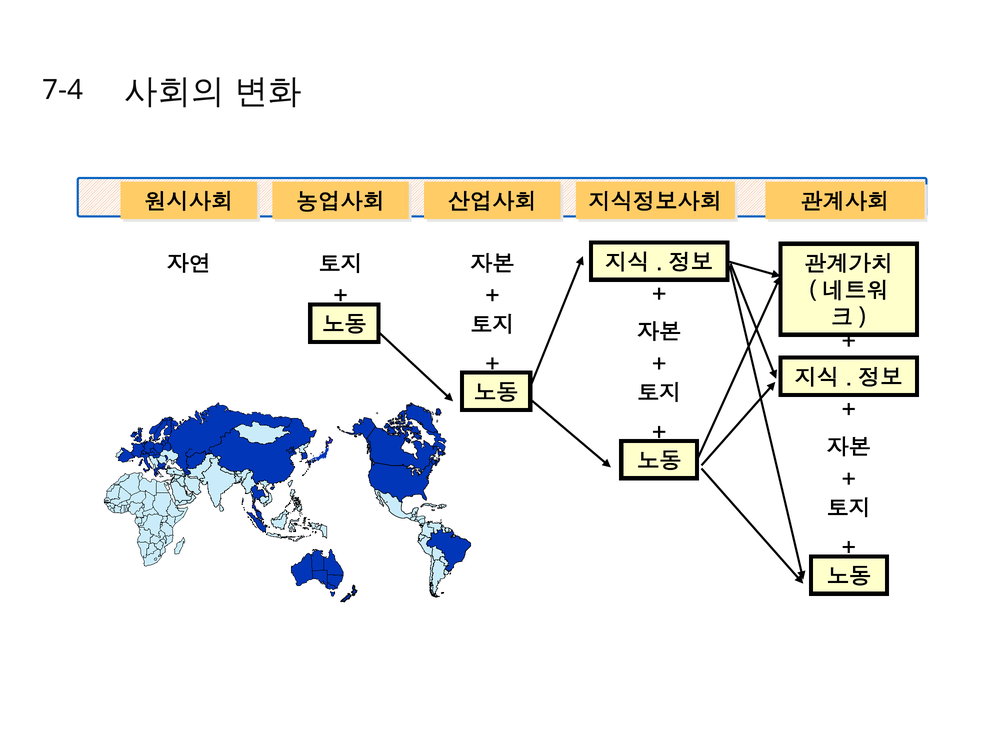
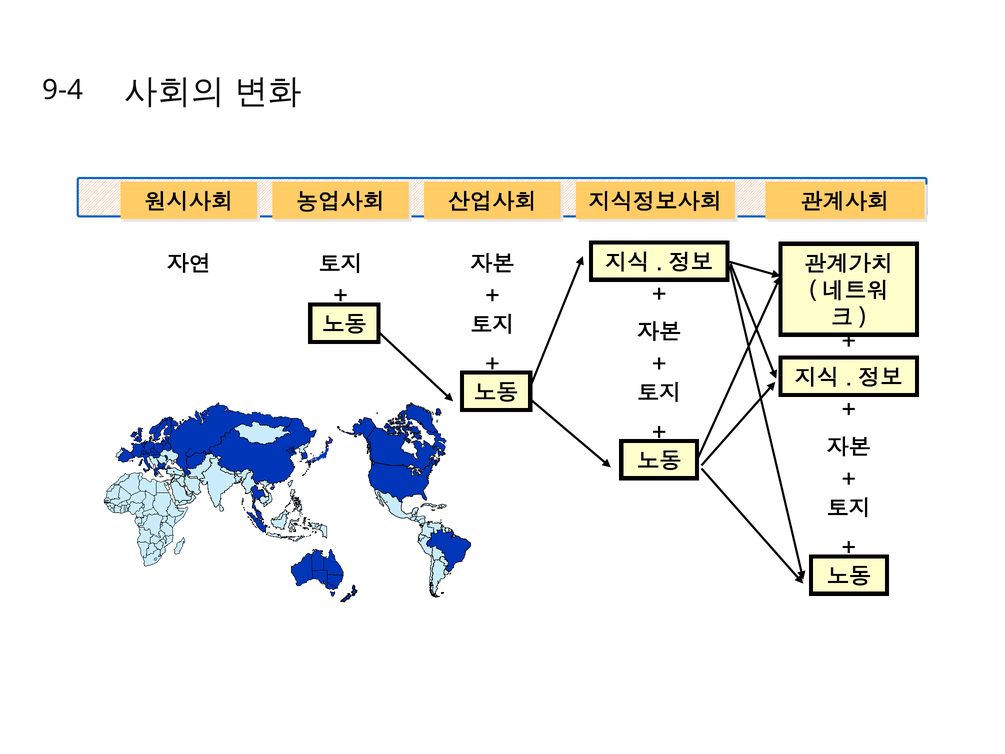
7-4: 7-4 -> 9-4 (63, 90)
